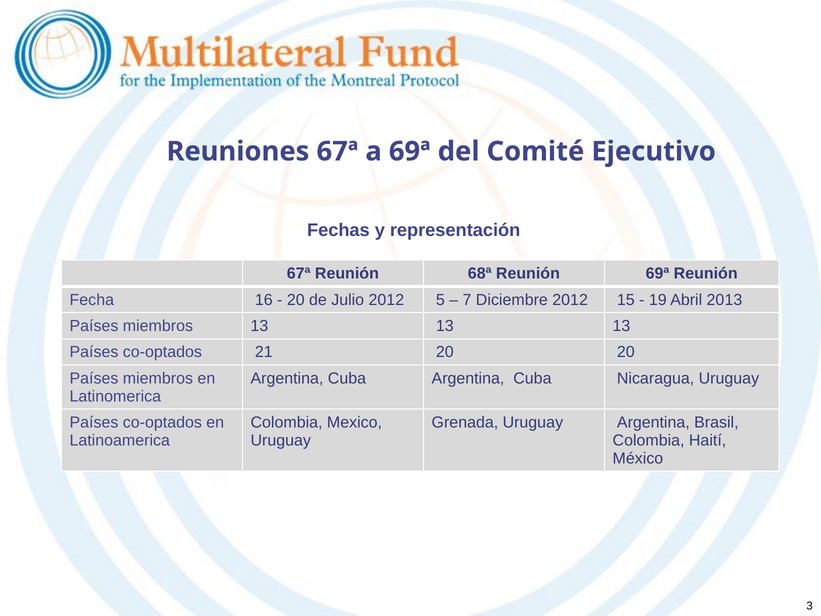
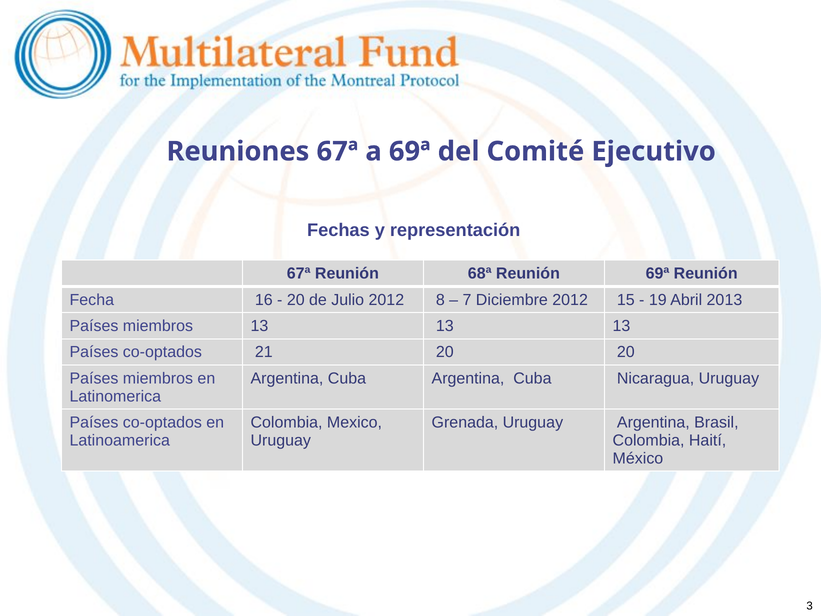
5: 5 -> 8 (440, 300)
